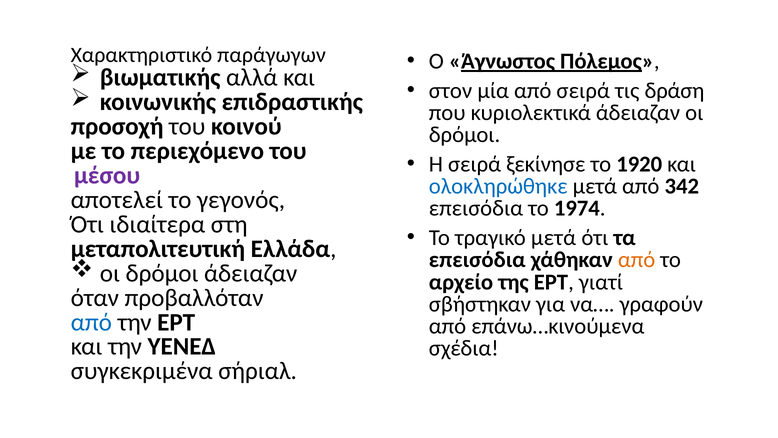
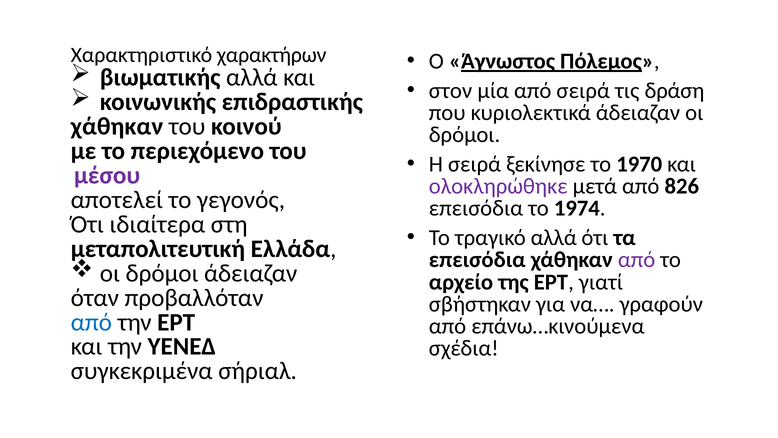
παράγωγων: παράγωγων -> χαρακτήρων (272, 55)
προσοχή: προσοχή -> χάθηκαν (117, 126)
1920: 1920 -> 1970 (639, 164)
ολοκληρώθηκε colour: blue -> purple (498, 186)
342: 342 -> 826 (682, 186)
τραγικό μετά: μετά -> αλλά (554, 238)
από colour: orange -> purple (637, 260)
